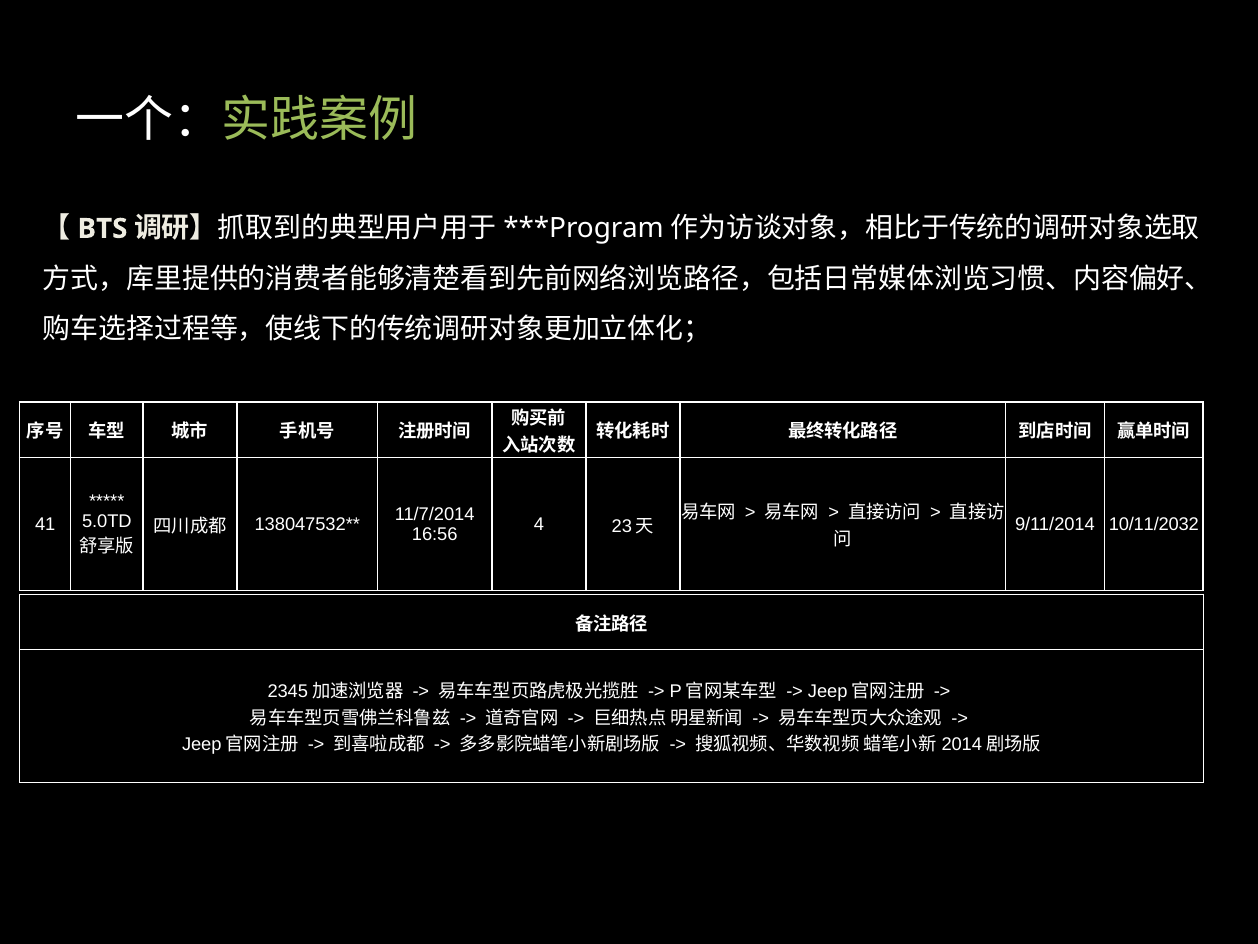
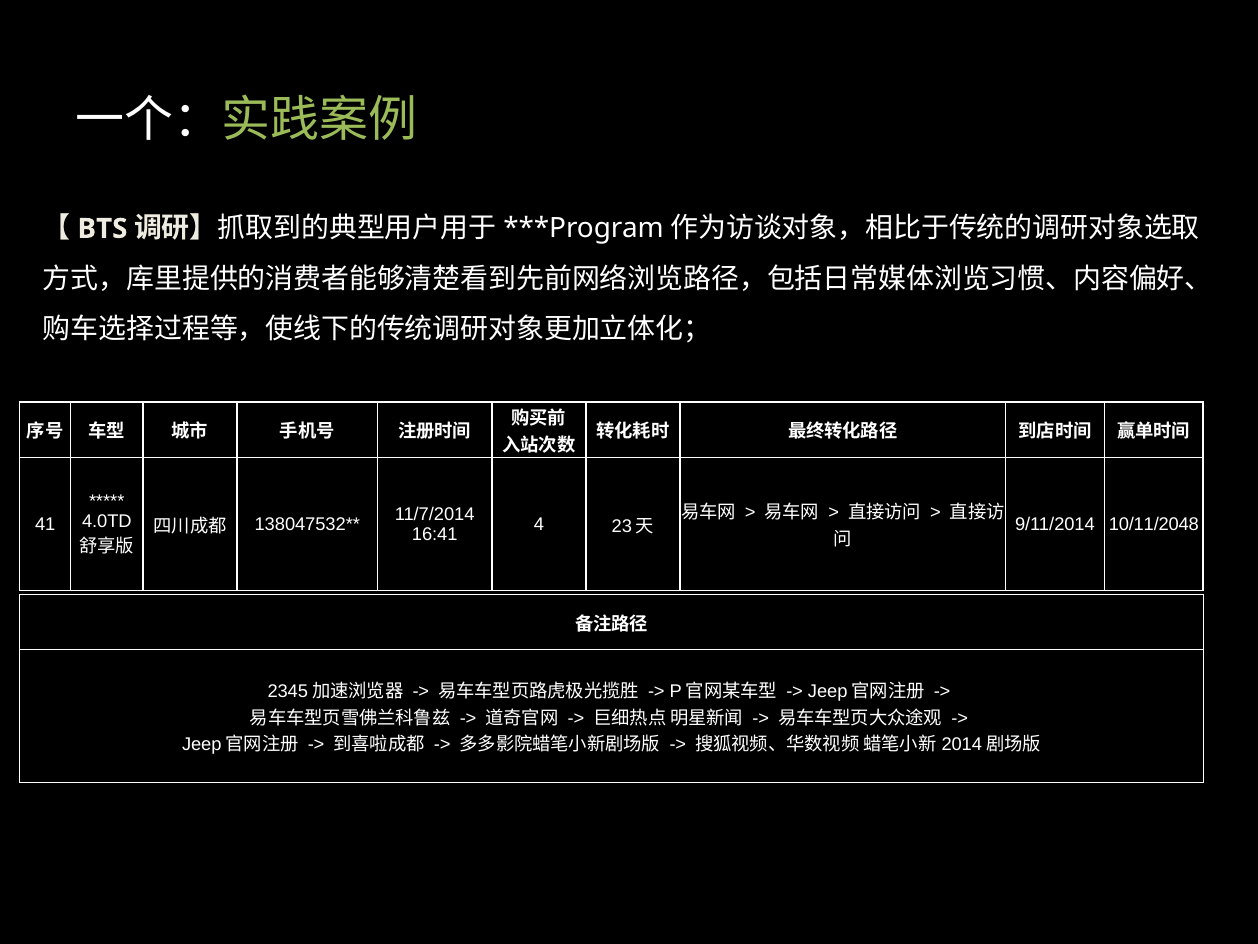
5.0TD: 5.0TD -> 4.0TD (107, 521)
10/11/2032: 10/11/2032 -> 10/11/2048 (1154, 524)
16:56: 16:56 -> 16:41 (435, 534)
